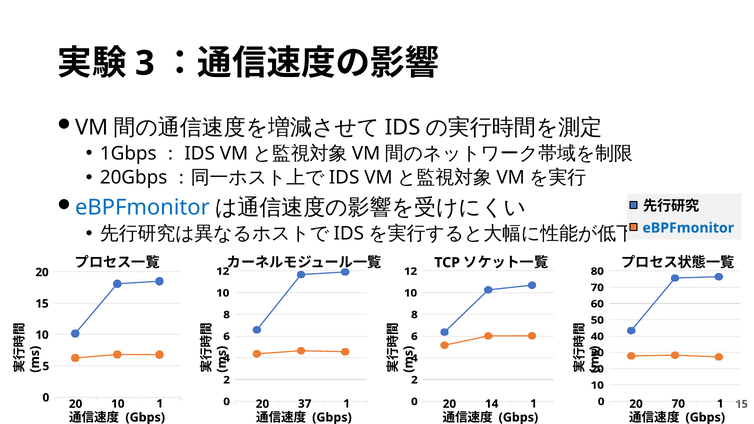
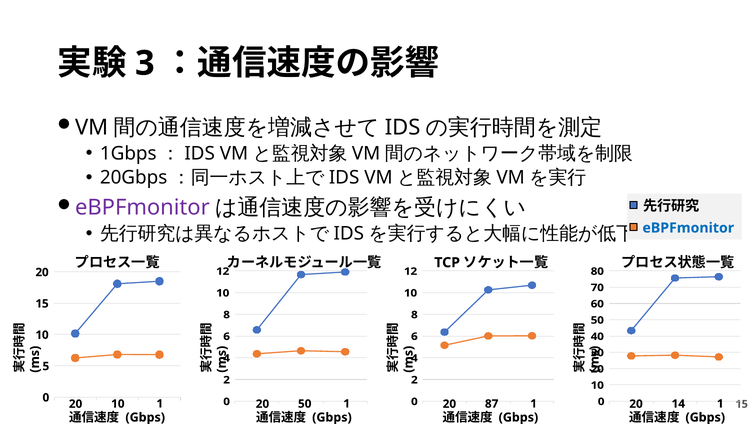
eBPFmonitor colour: blue -> purple (142, 208)
20 37: 37 -> 50 (305, 404)
14: 14 -> 87 (492, 404)
20 70: 70 -> 14 (678, 404)
